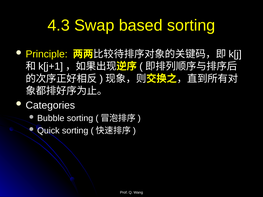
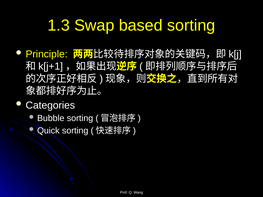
4.3: 4.3 -> 1.3 (59, 26)
